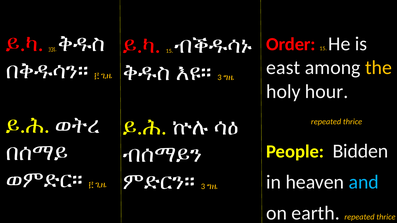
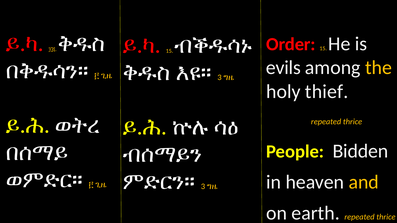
east: east -> evils (283, 68)
hour: hour -> thief (327, 92)
and colour: light blue -> yellow (364, 182)
